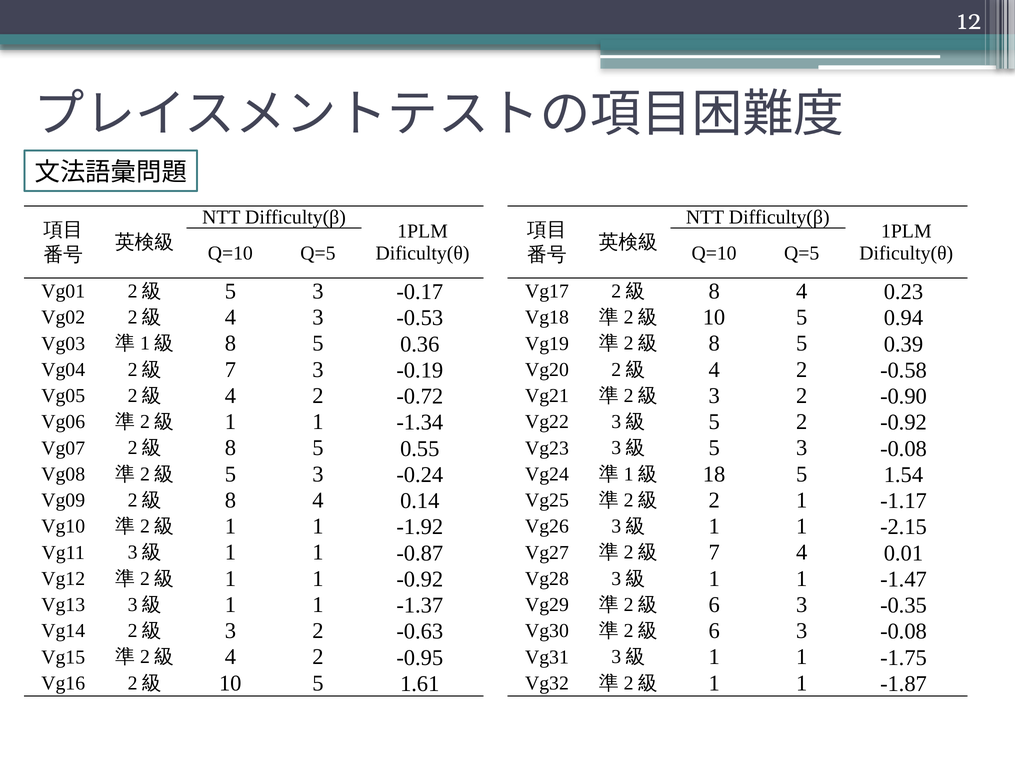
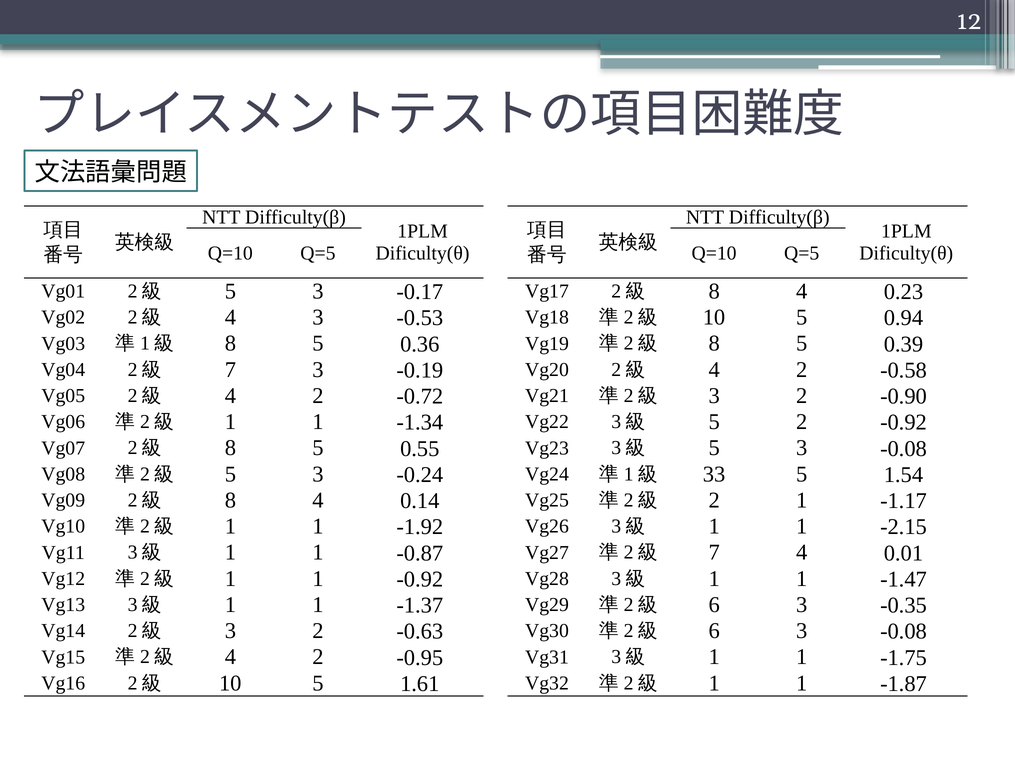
18: 18 -> 33 (714, 474)
